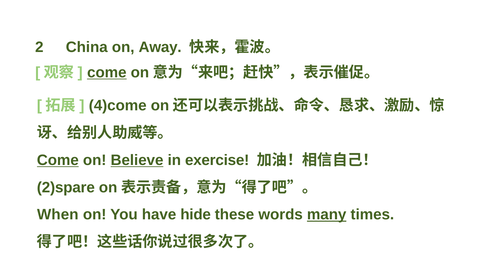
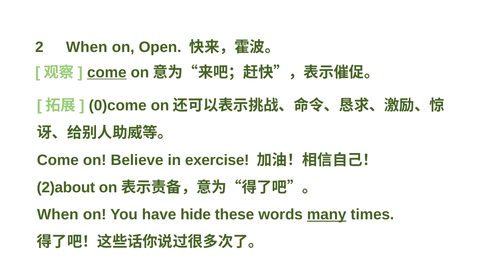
2 China: China -> When (87, 47)
Away: Away -> Open (160, 47)
4)come: 4)come -> 0)come (118, 105)
Come underline: present -> none (58, 160)
Believe underline: present -> none (137, 160)
2)spare: 2)spare -> 2)about (66, 187)
